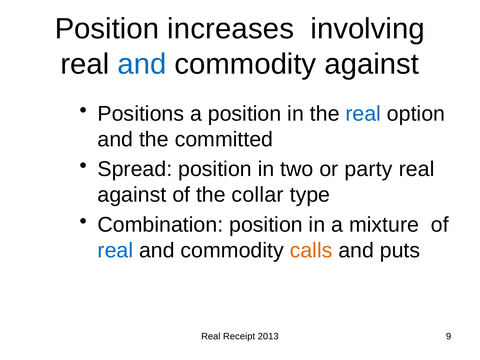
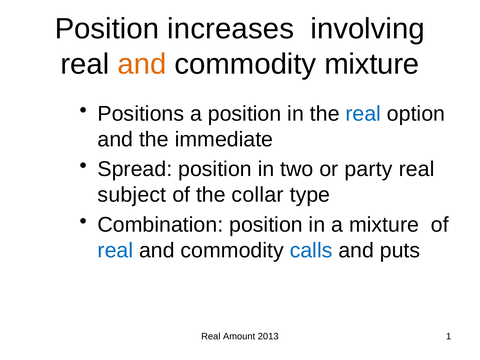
and colour: blue -> orange (142, 64)
commodity against: against -> mixture (372, 64)
committed: committed -> immediate (224, 139)
against: against -> subject (132, 195)
calls colour: orange -> blue (311, 250)
Receipt: Receipt -> Amount (239, 336)
9: 9 -> 1 (449, 336)
